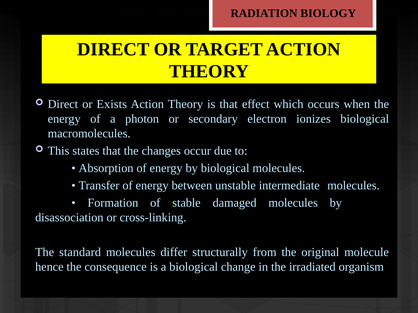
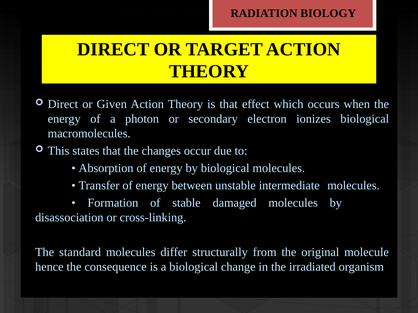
Exists: Exists -> Given (112, 104)
